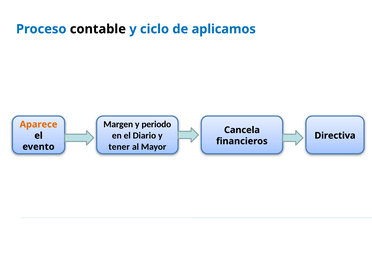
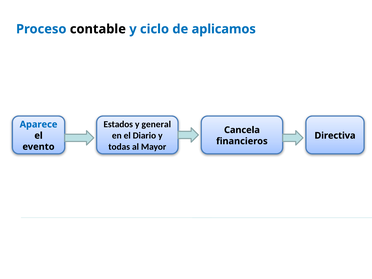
Margen: Margen -> Estados (118, 124)
periodo: periodo -> general (156, 124)
Aparece colour: orange -> blue (39, 124)
tener: tener -> todas (119, 147)
